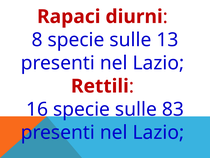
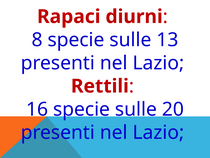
83: 83 -> 20 (173, 109)
